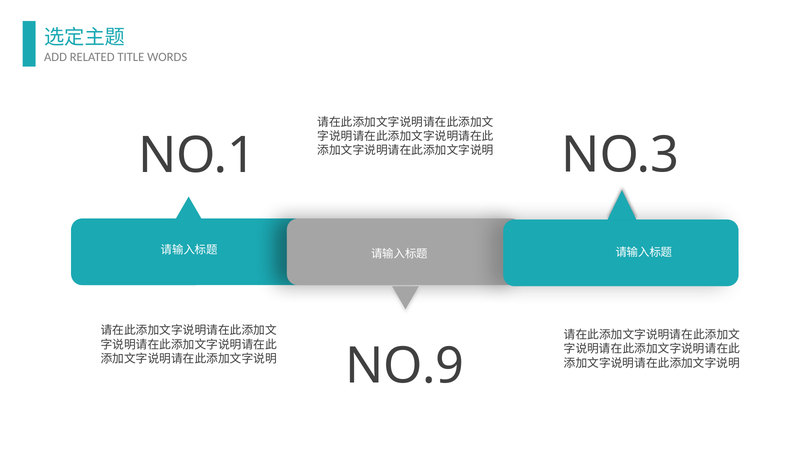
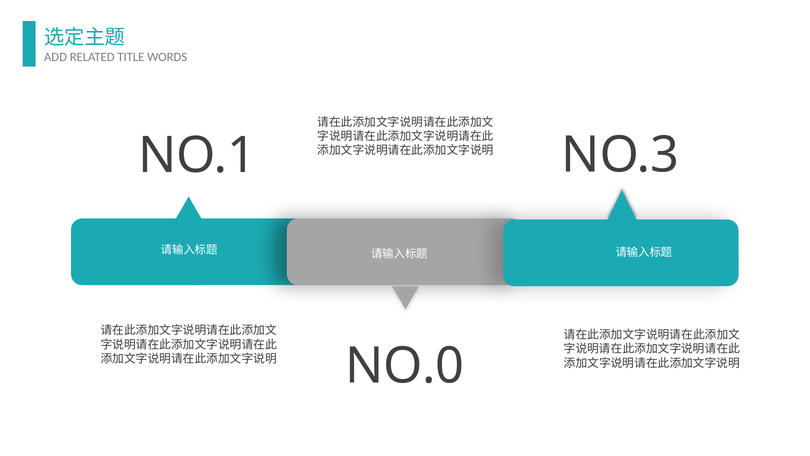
NO.9: NO.9 -> NO.0 (405, 366)
